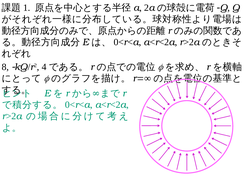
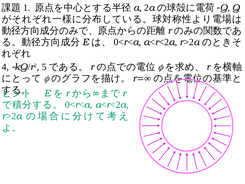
8: 8 -> 4 (5, 67)
4: 4 -> 5 (44, 67)
